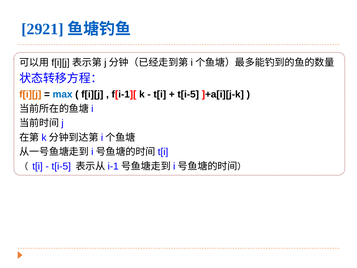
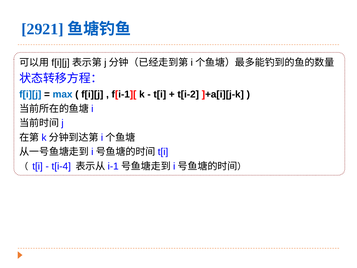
f[i][j colour: orange -> blue (30, 94)
t[i-5: t[i-5 -> t[i-2 (188, 94)
t[i-5: t[i-5 -> t[i-4 (61, 166)
